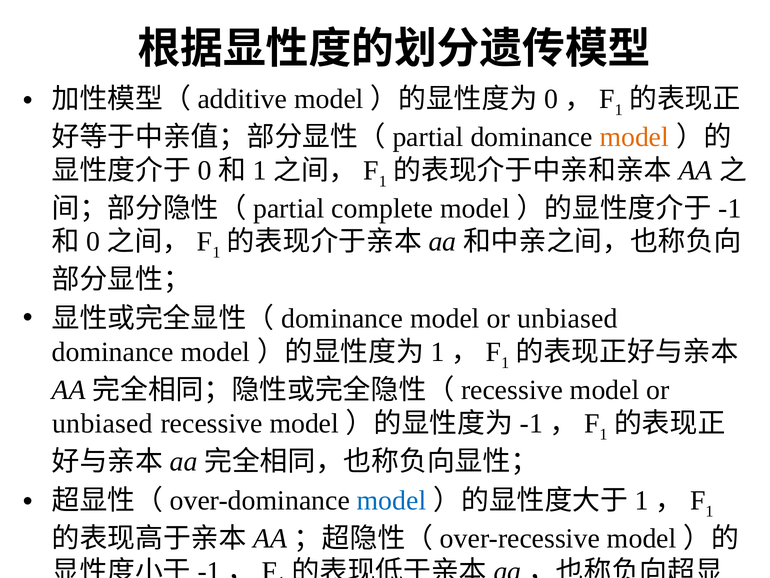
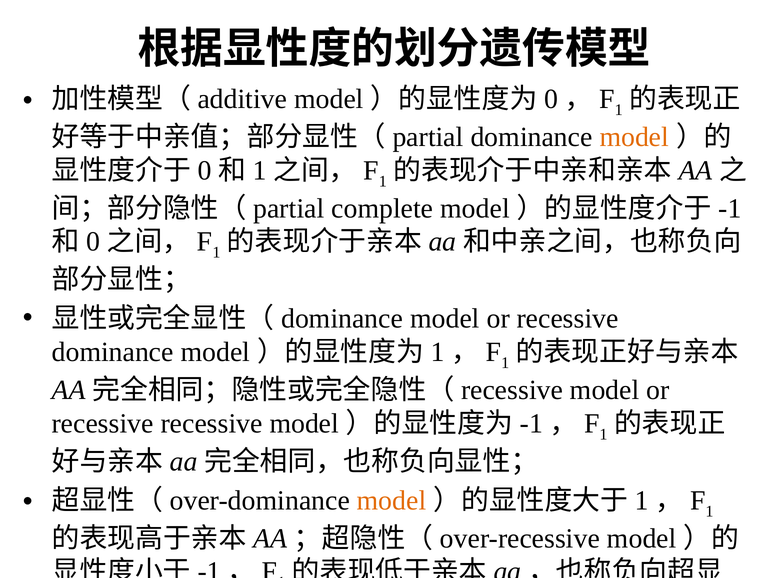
unbiased: unbiased -> recessive (568, 318)
unbiased: unbiased -> recessive (103, 423)
model colour: blue -> orange (392, 500)
